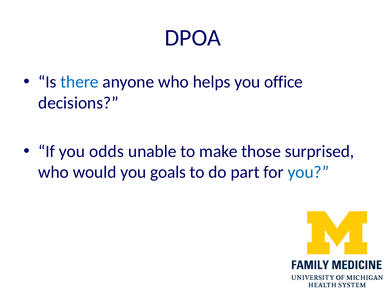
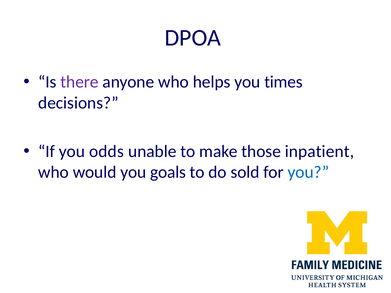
there colour: blue -> purple (80, 82)
office: office -> times (283, 82)
surprised: surprised -> inpatient (319, 152)
part: part -> sold (245, 172)
